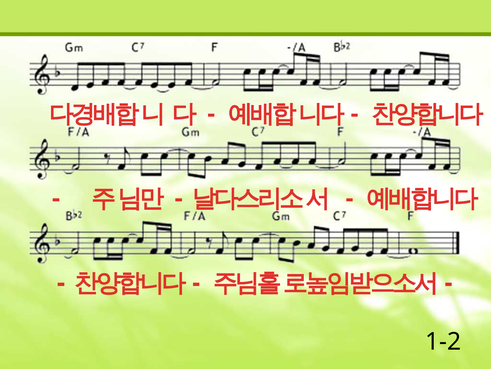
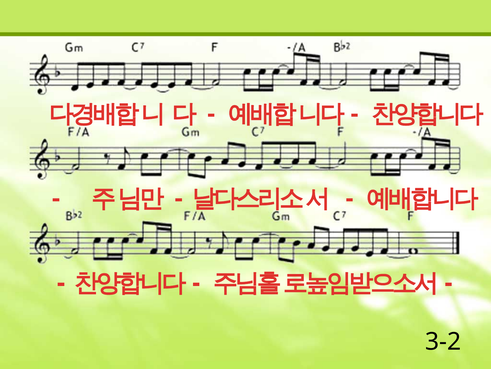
1-2: 1-2 -> 3-2 (443, 341)
